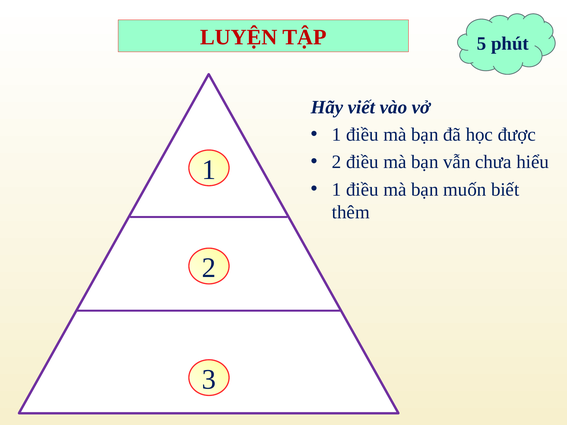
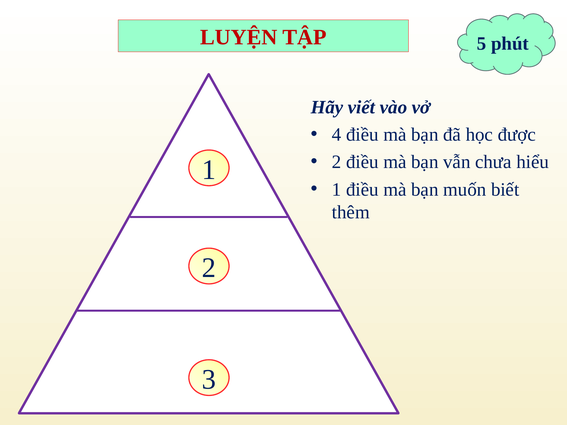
1: 1 -> 4 (337, 135)
